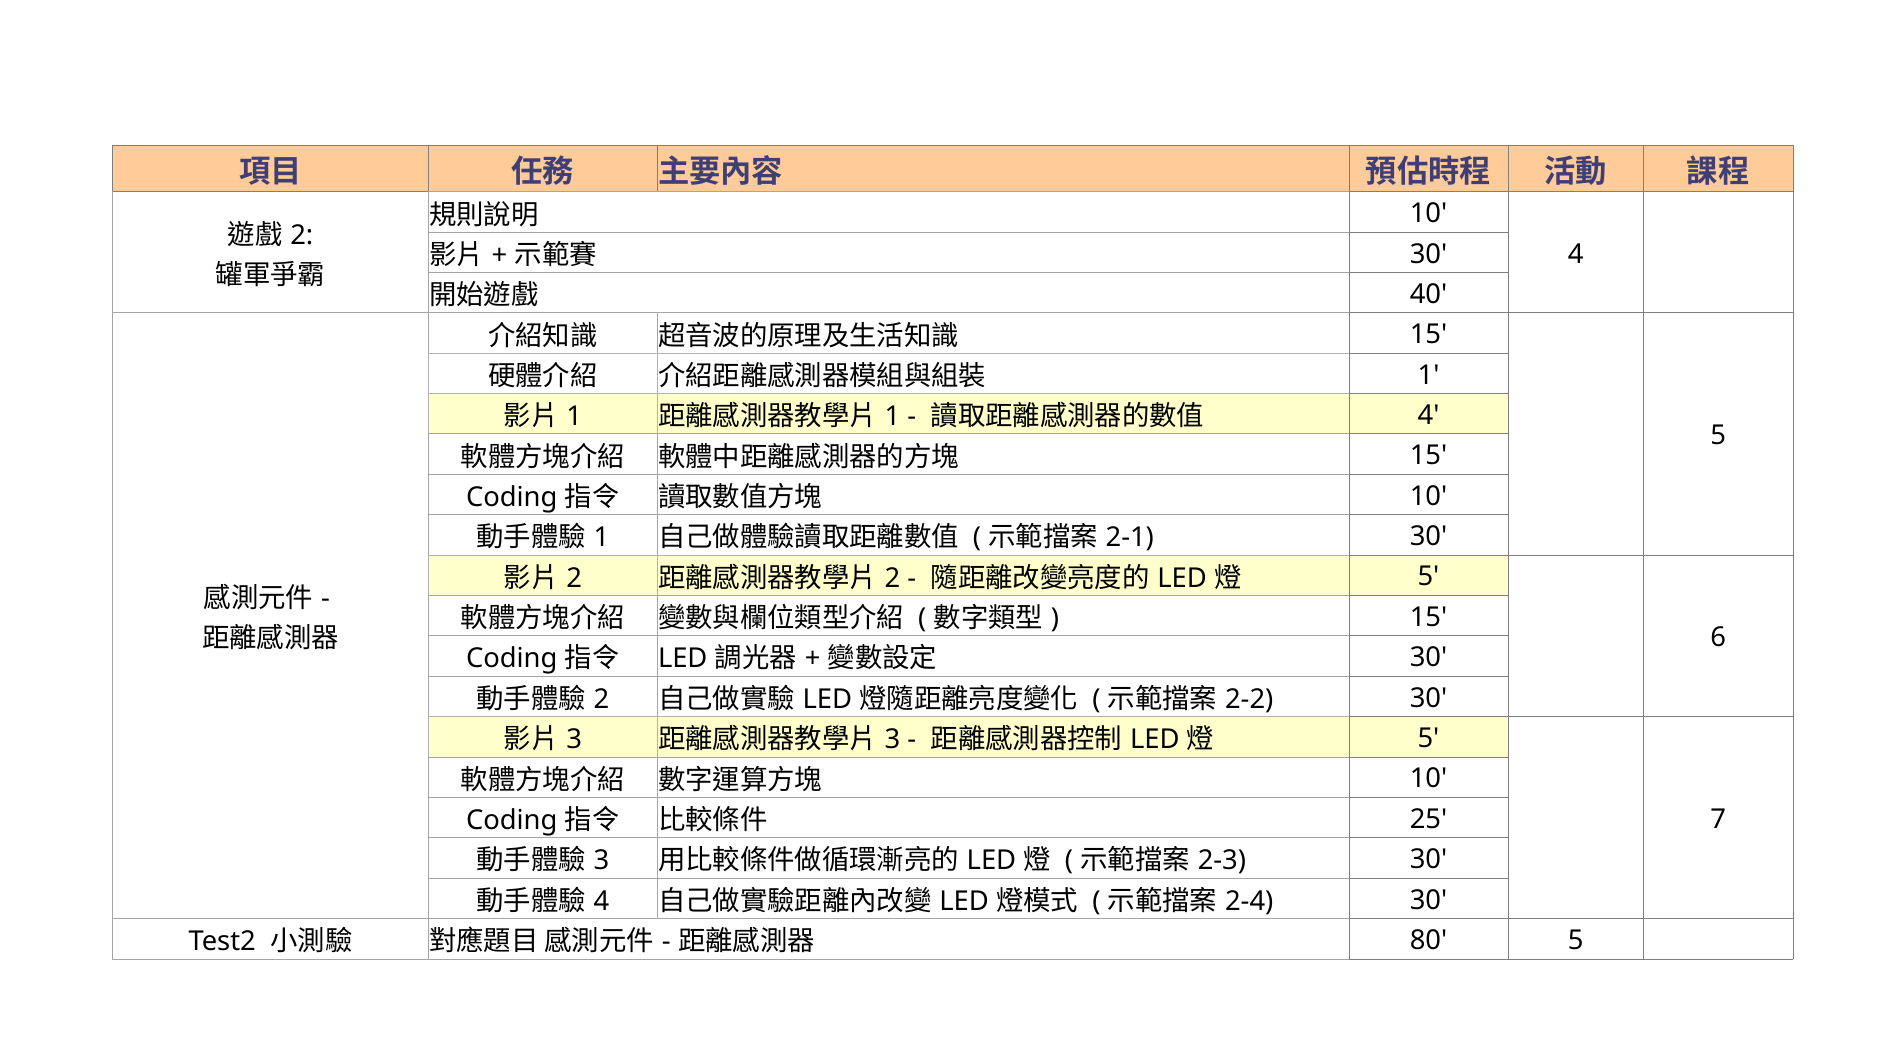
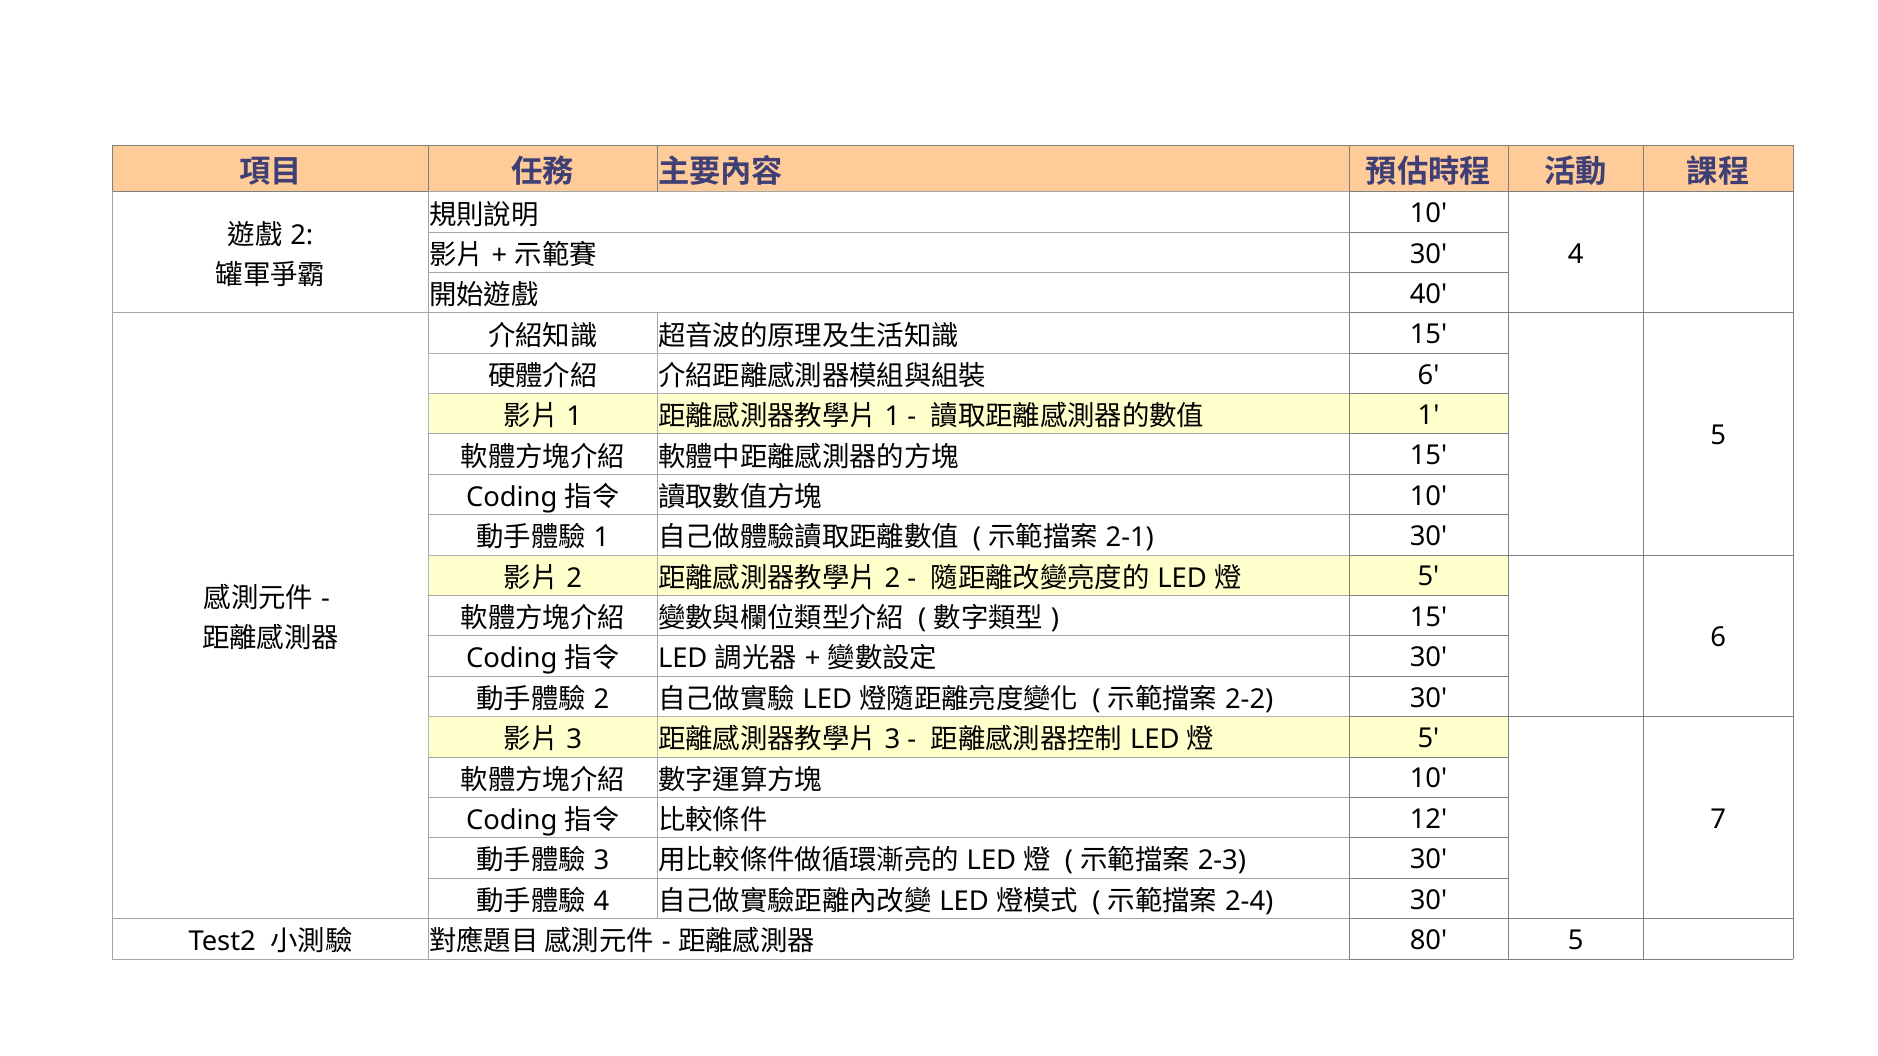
1: 1 -> 6 (1429, 375)
4: 4 -> 1 (1429, 416)
25: 25 -> 12 (1429, 820)
